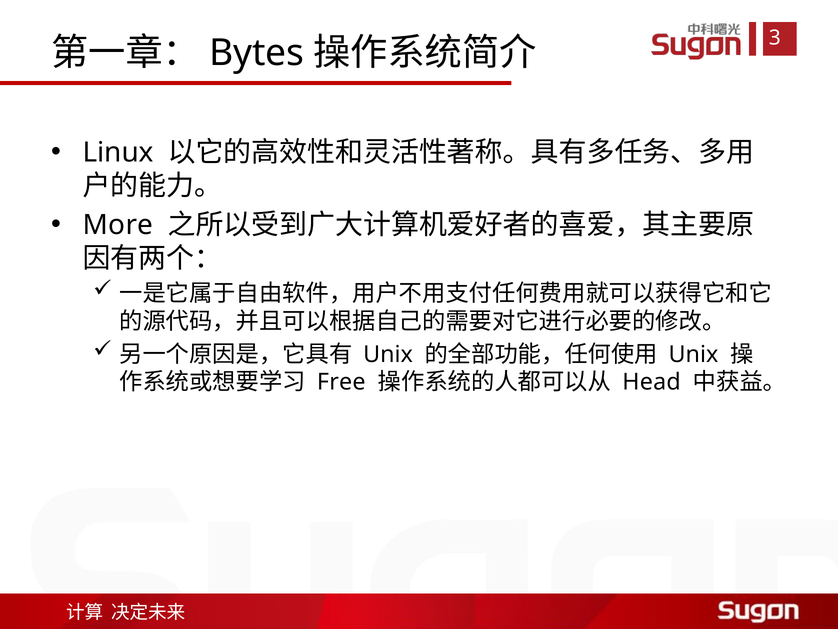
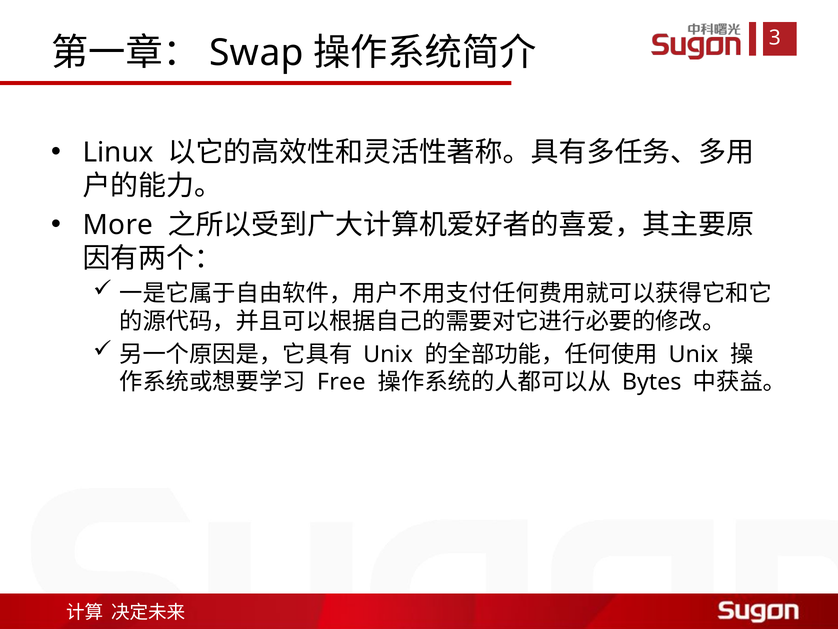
Bytes: Bytes -> Swap (256, 53)
Head: Head -> Bytes (652, 382)
